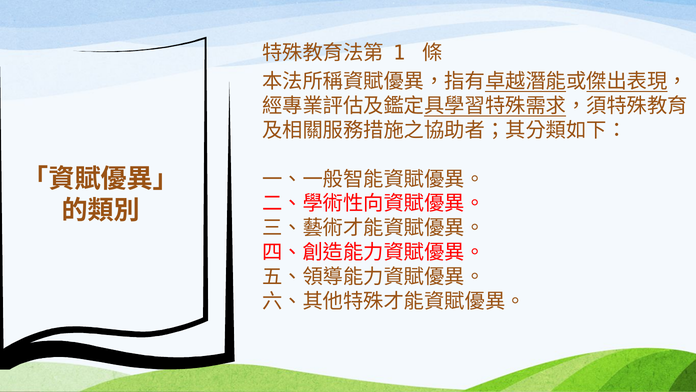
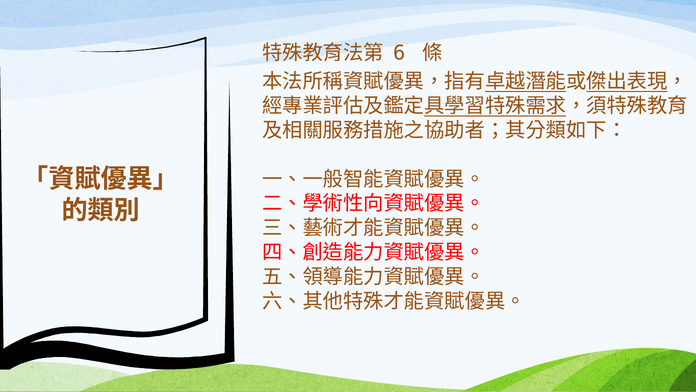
1: 1 -> 6 (399, 53)
